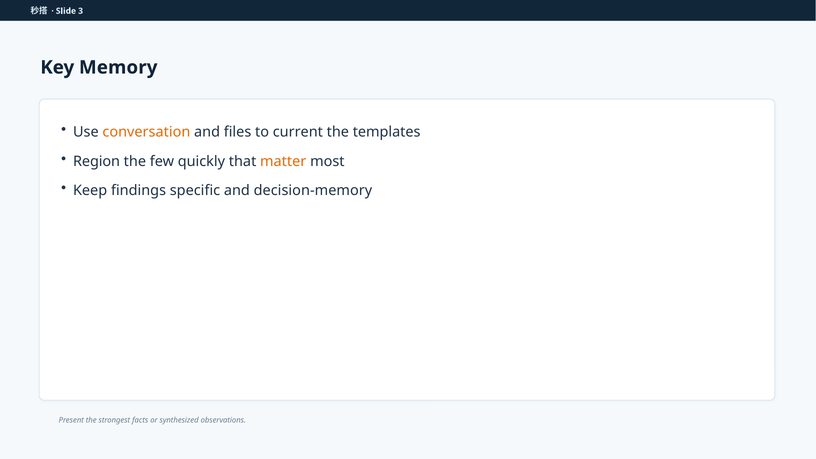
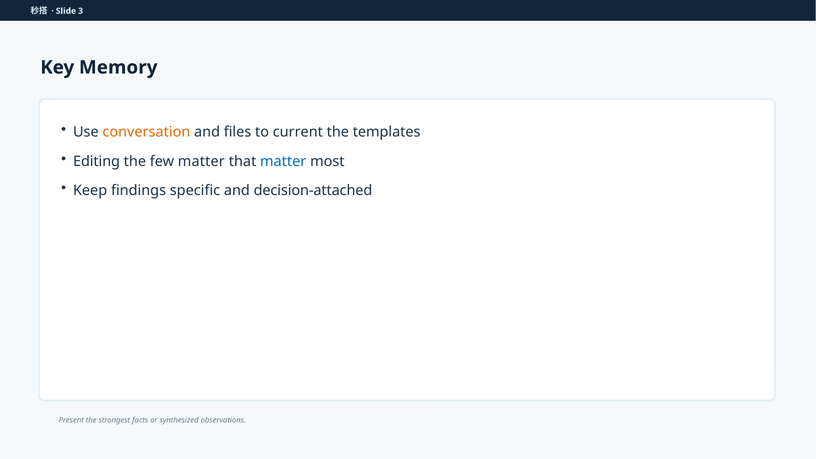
Region: Region -> Editing (97, 161)
few quickly: quickly -> matter (201, 161)
matter colour: orange -> blue (283, 161)
decision-memory: decision-memory -> decision-attached (313, 191)
